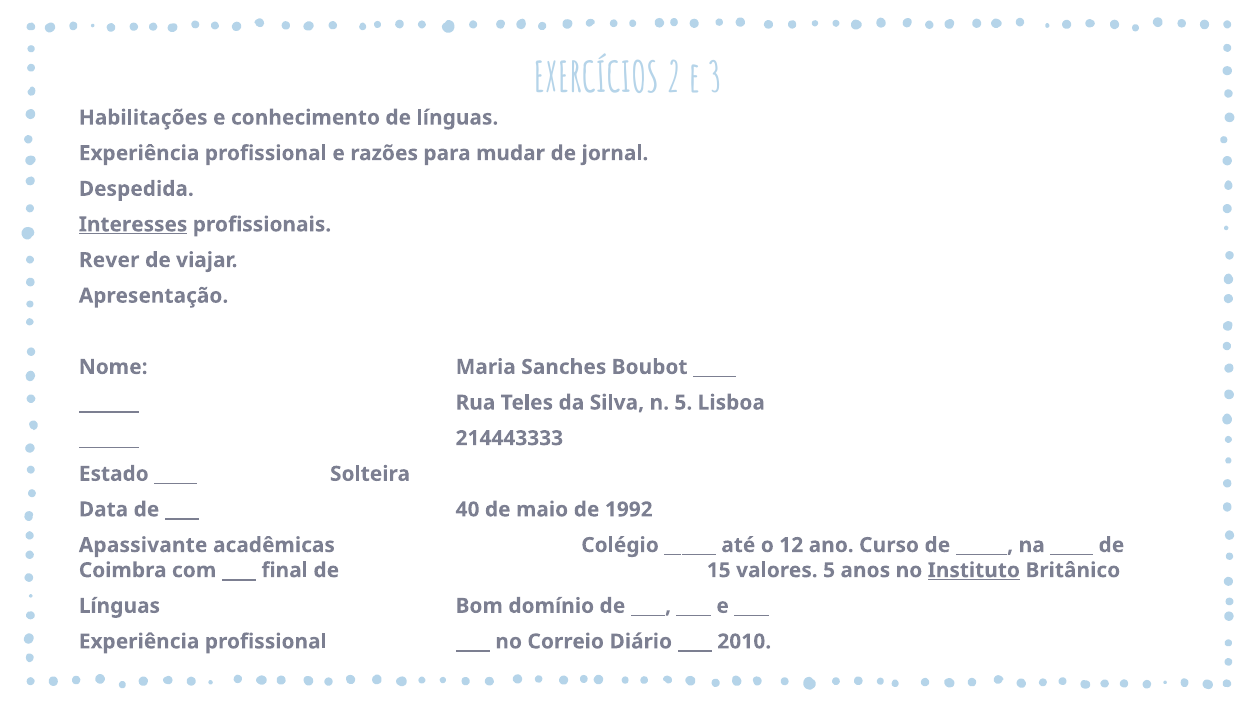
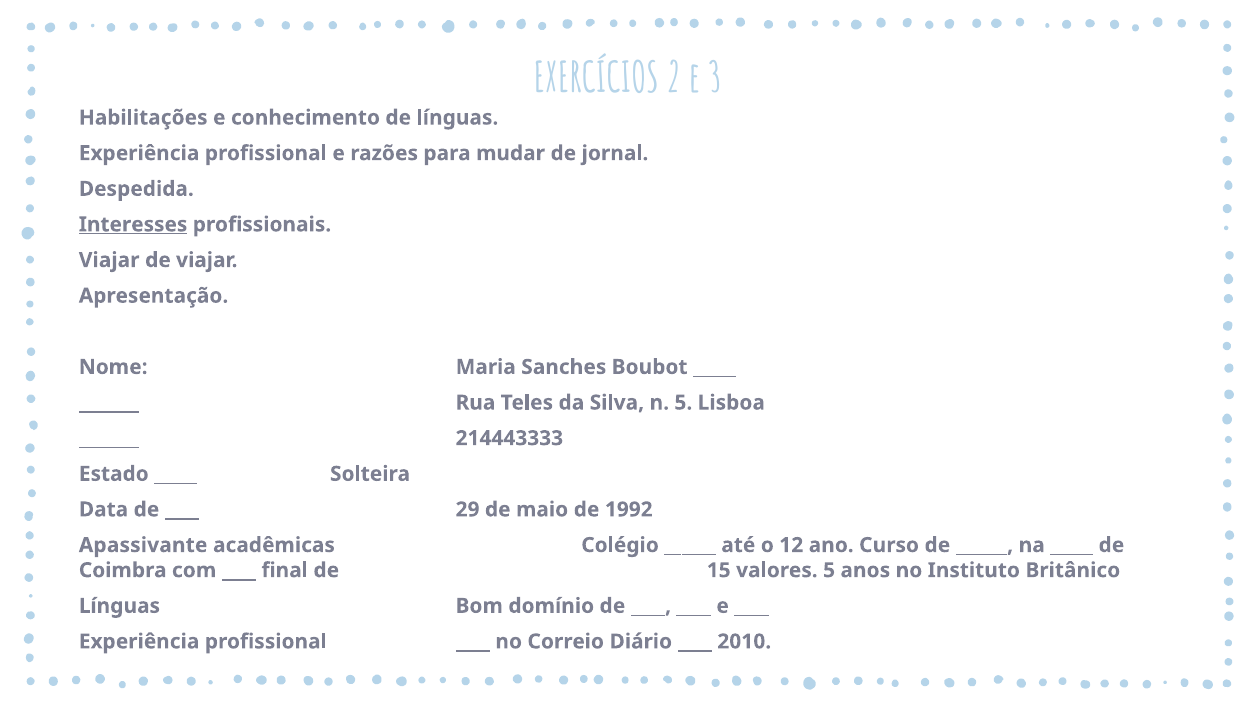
Rever: Rever -> Viajar (109, 260)
40: 40 -> 29 (468, 509)
Instituto underline: present -> none (974, 570)
